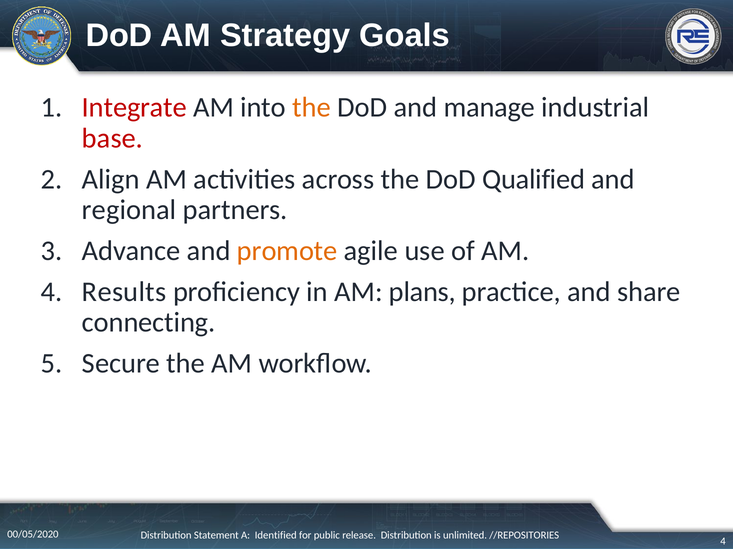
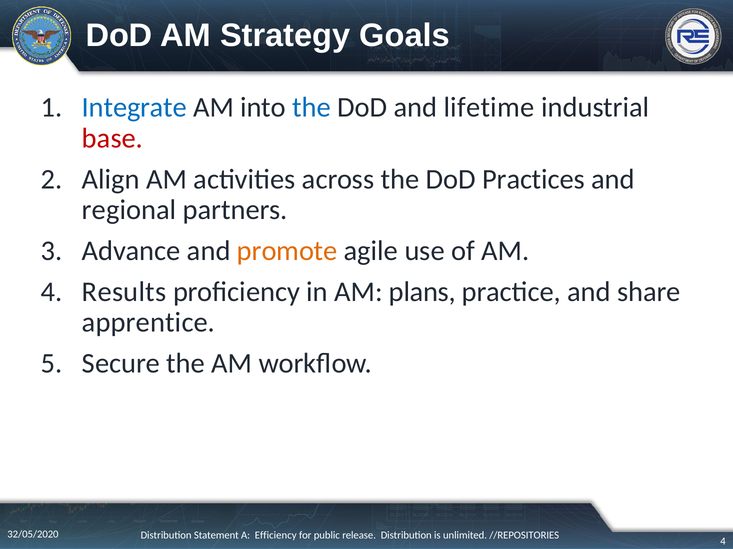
Integrate colour: red -> blue (134, 108)
the colour: orange -> blue (312, 108)
manage: manage -> lifetime (489, 108)
Qualified: Qualified -> Practices (534, 179)
connecting: connecting -> apprentice (149, 323)
00/05/2020: 00/05/2020 -> 32/05/2020 (33, 535)
Identified: Identified -> Efficiency (276, 536)
